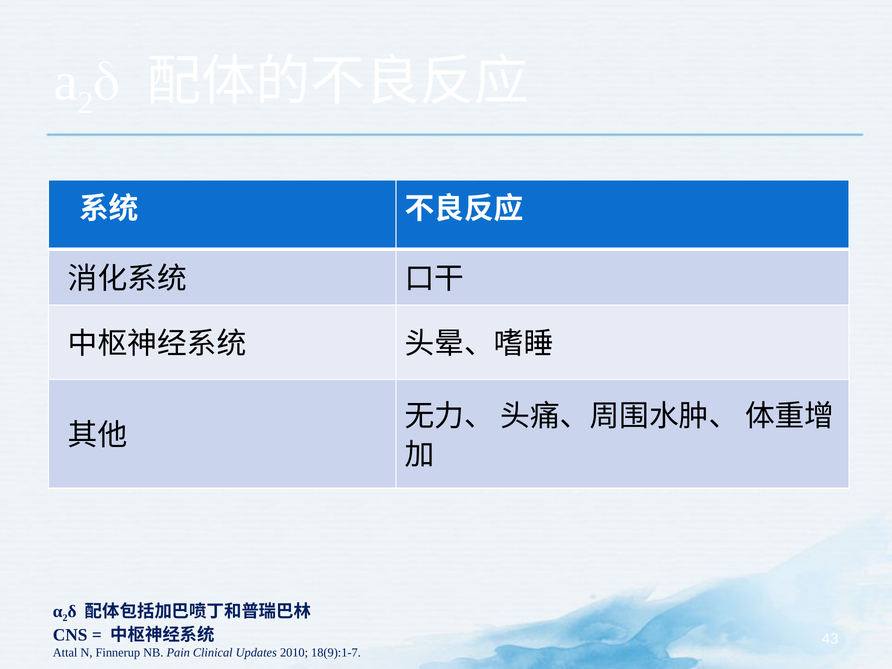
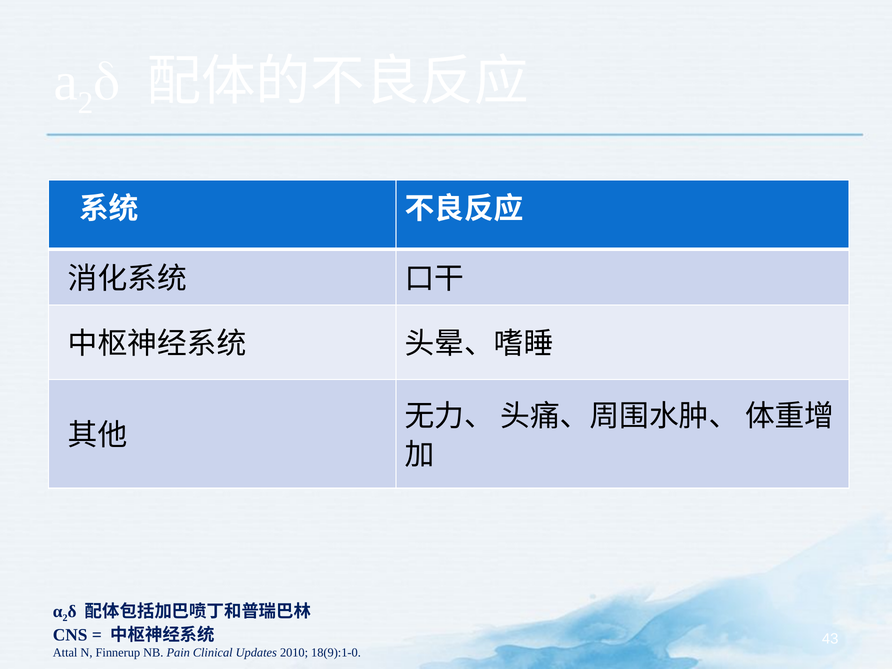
18(9):1-7: 18(9):1-7 -> 18(9):1-0 (336, 652)
